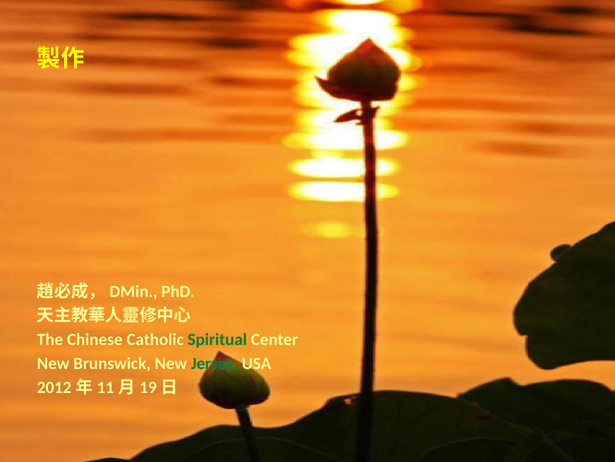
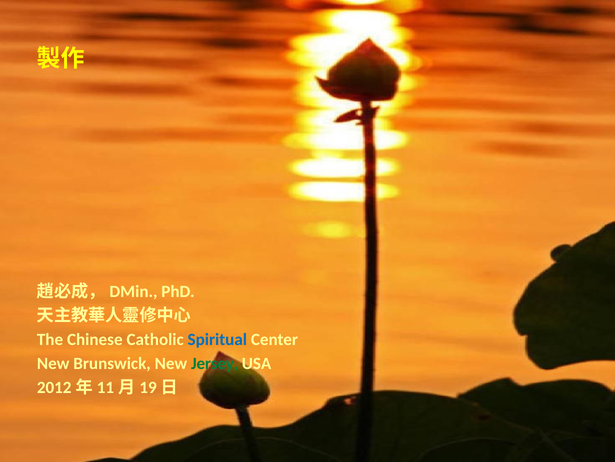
Spiritual colour: green -> blue (217, 339)
